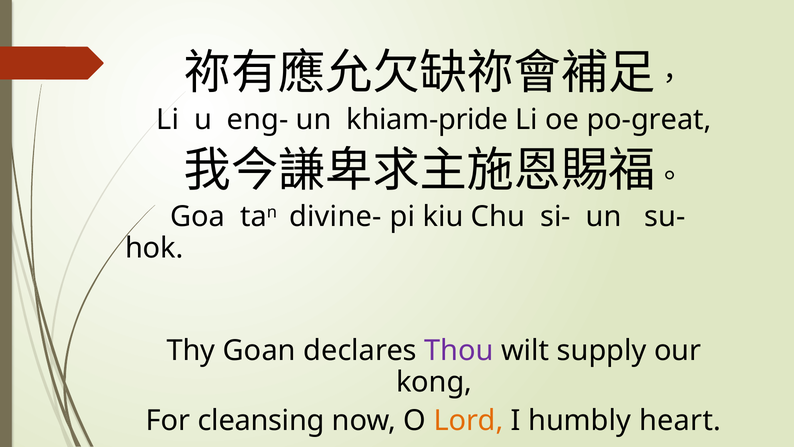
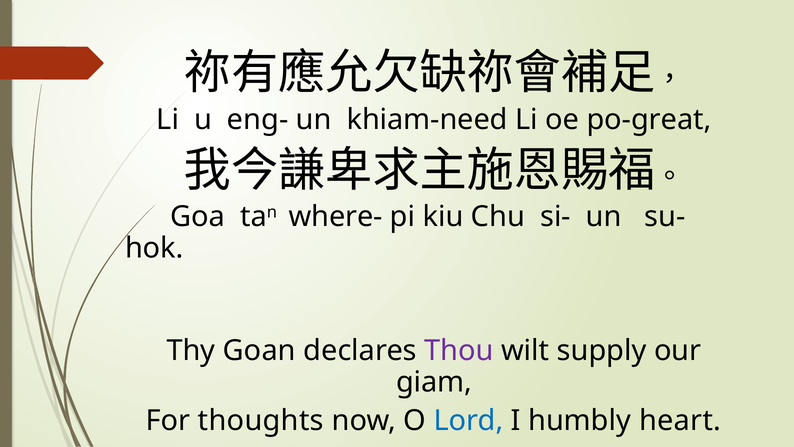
khiam-pride: khiam-pride -> khiam-need (427, 120)
divine-: divine- -> where- (336, 217)
kong: kong -> giam (434, 382)
cleansing: cleansing -> thoughts (261, 421)
Lord colour: orange -> blue (468, 421)
